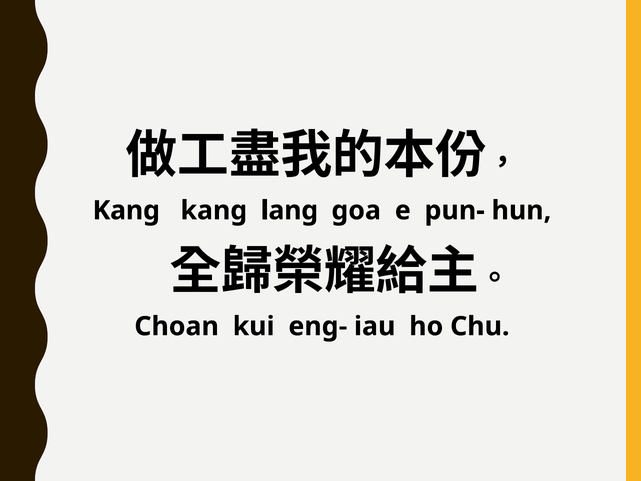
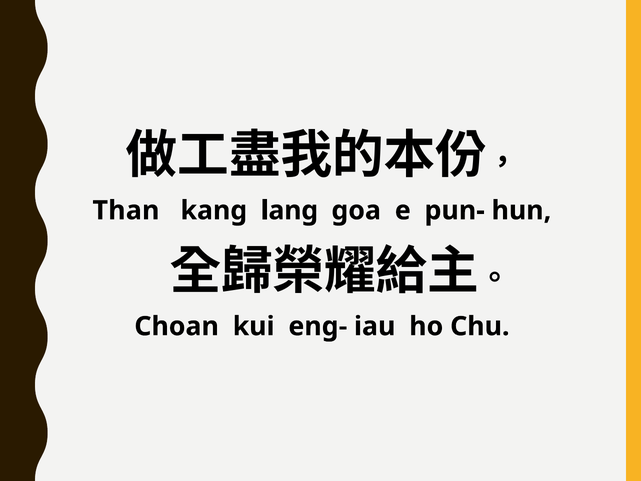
Kang: Kang -> Than (126, 210)
